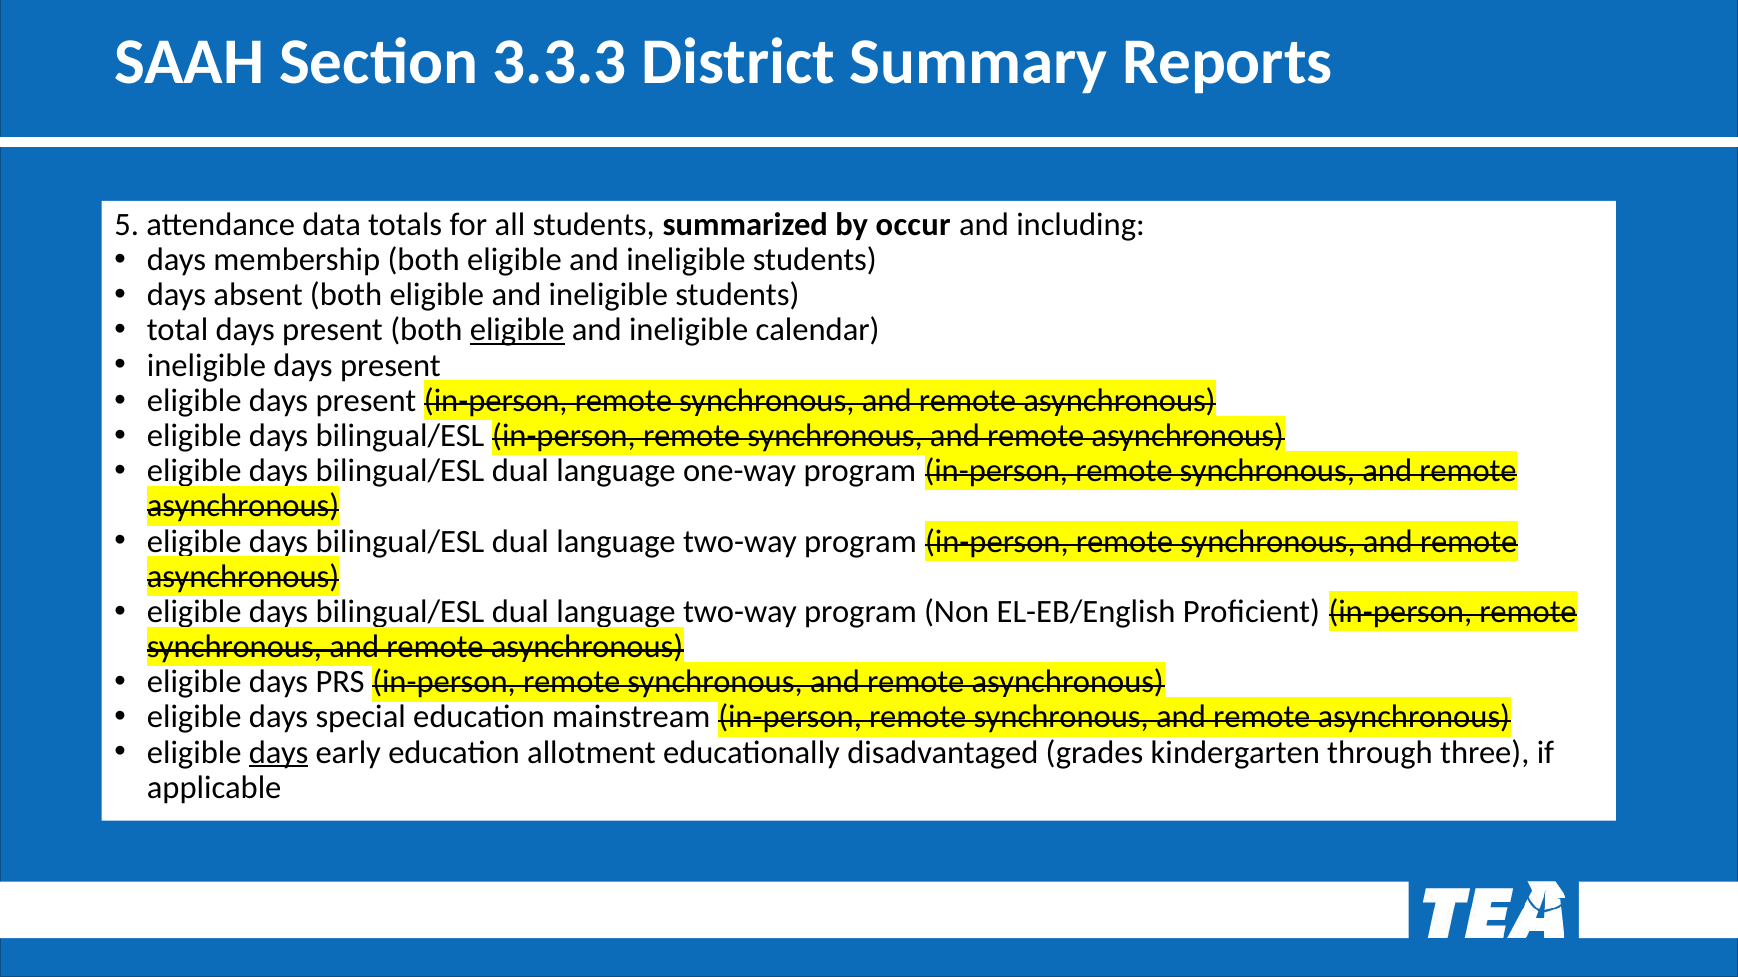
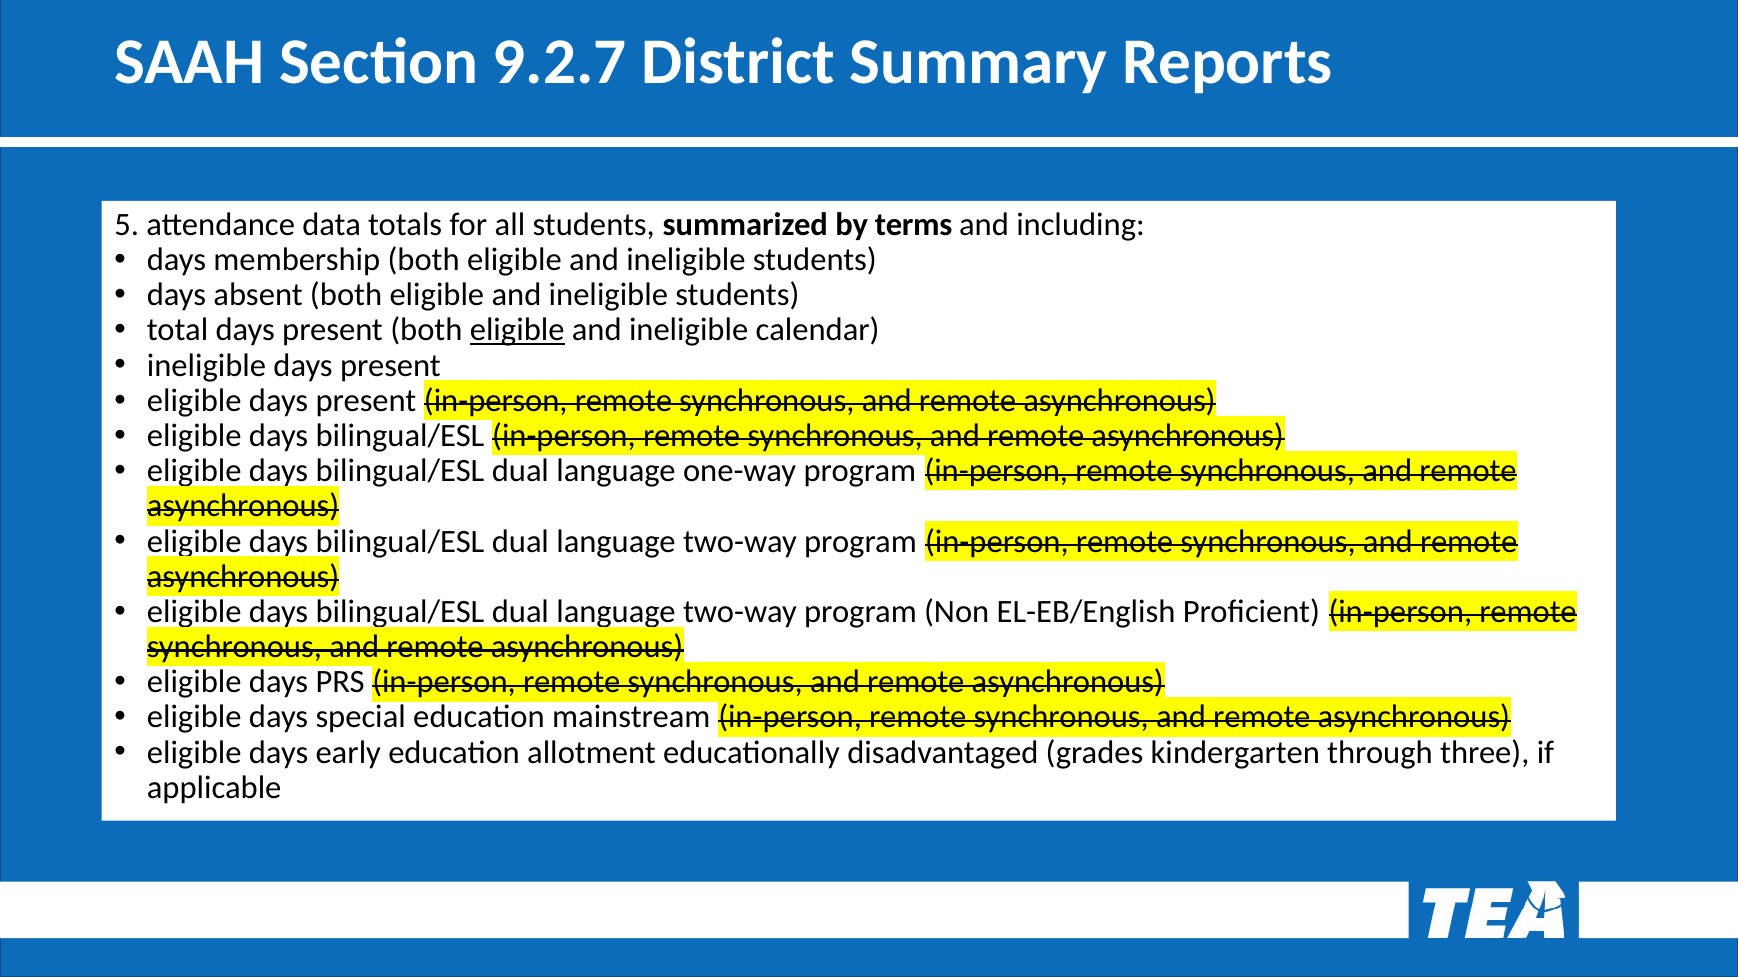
3.3.3: 3.3.3 -> 9.2.7 (560, 62)
occur: occur -> terms (914, 225)
days underline: present -> none (279, 753)
